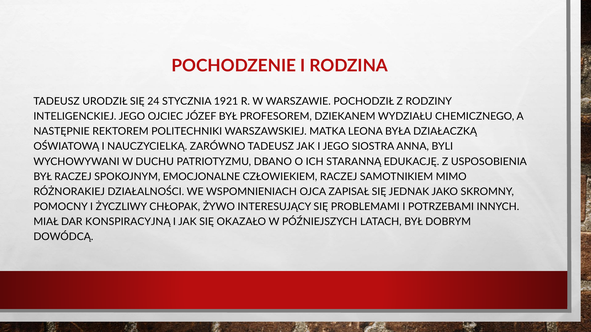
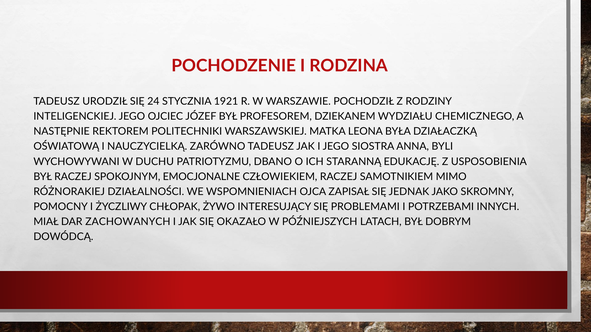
KONSPIRACYJNĄ: KONSPIRACYJNĄ -> ZACHOWANYCH (128, 222)
